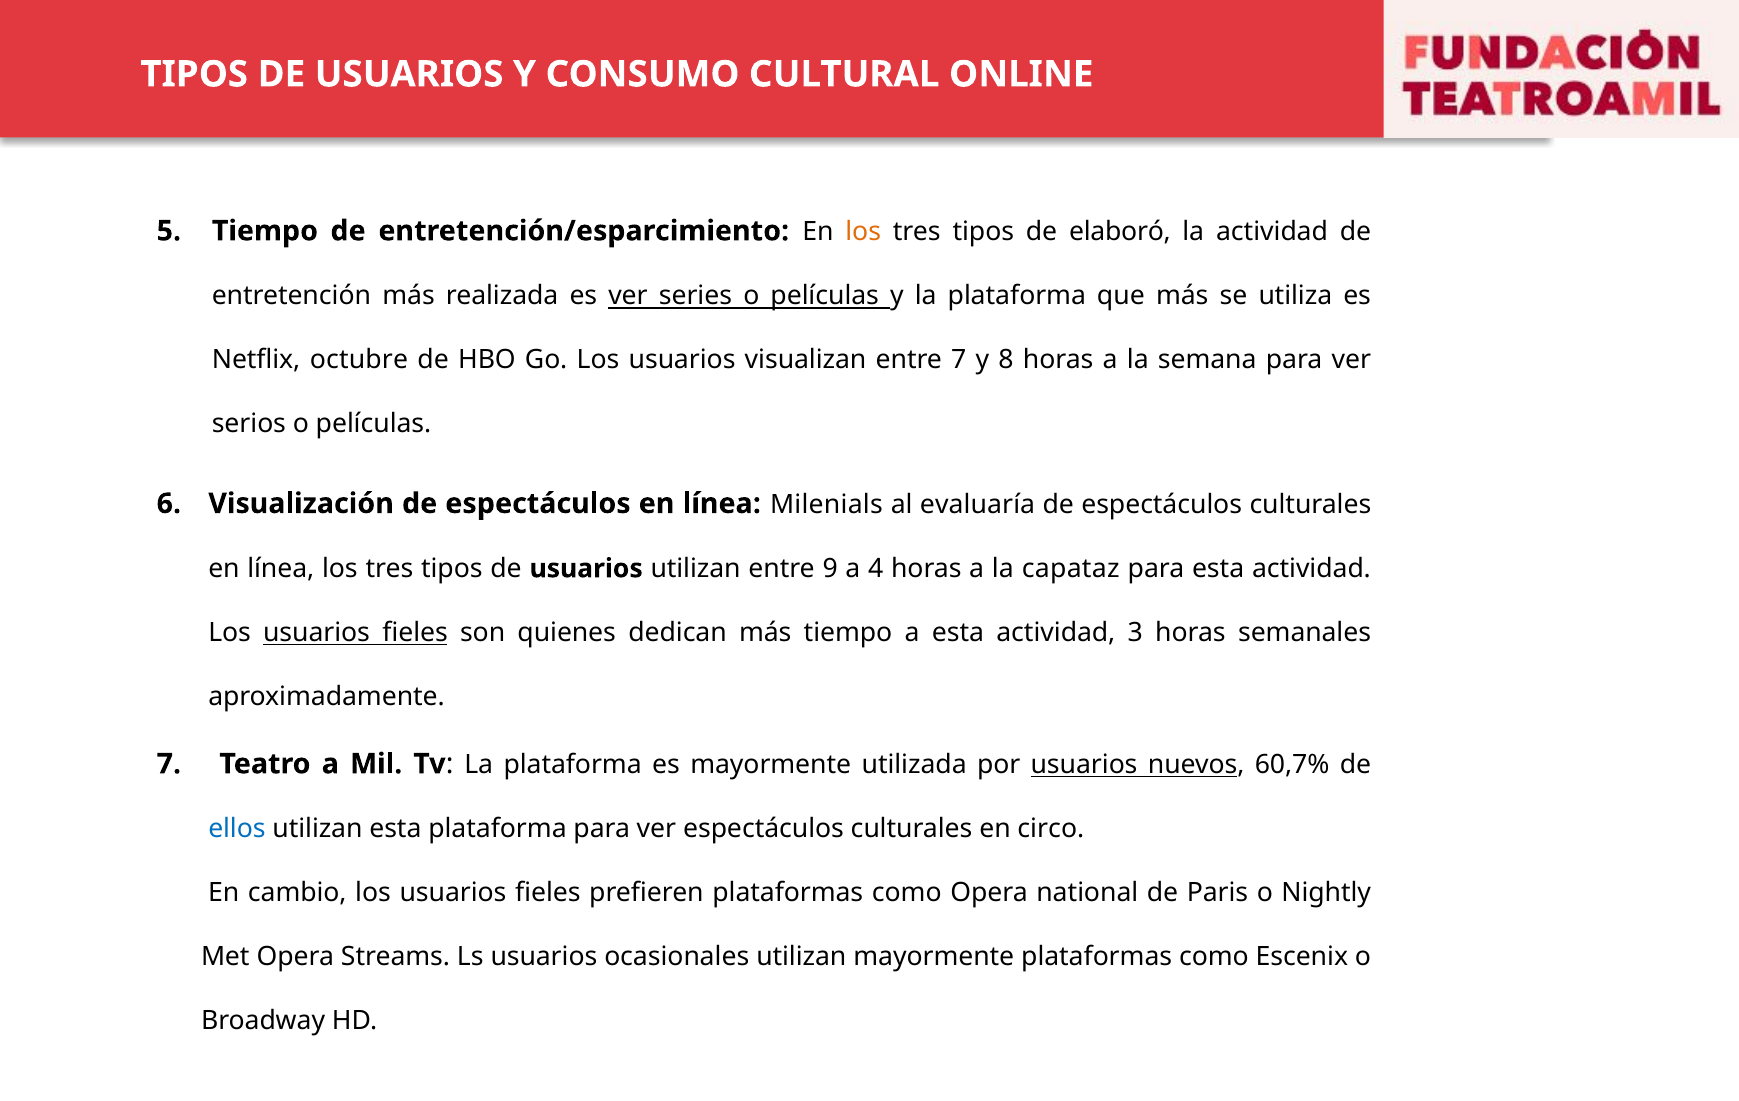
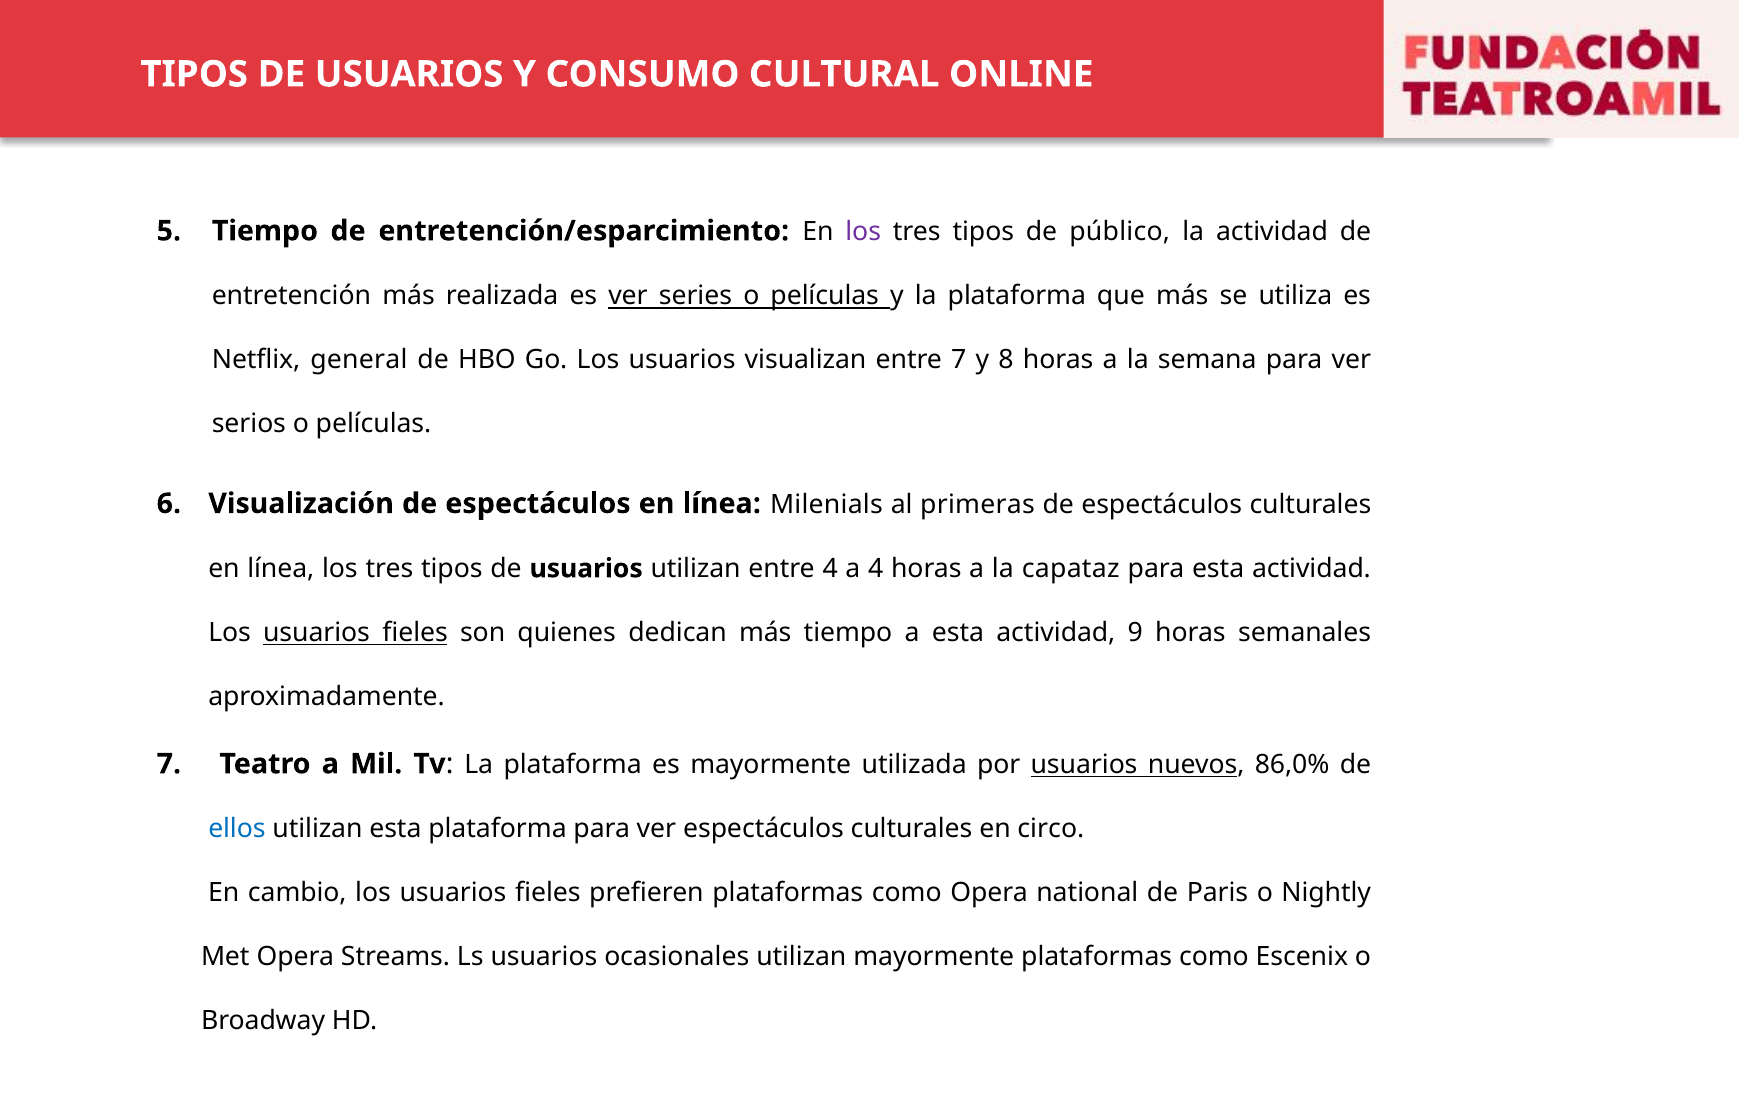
los colour: orange -> purple (863, 232)
elaboró: elaboró -> público (1120, 232)
octubre: octubre -> general (359, 360)
evaluaría: evaluaría -> primeras (977, 504)
entre 9: 9 -> 4 (830, 569)
3: 3 -> 9 (1135, 633)
60,7%: 60,7% -> 86,0% (1292, 765)
